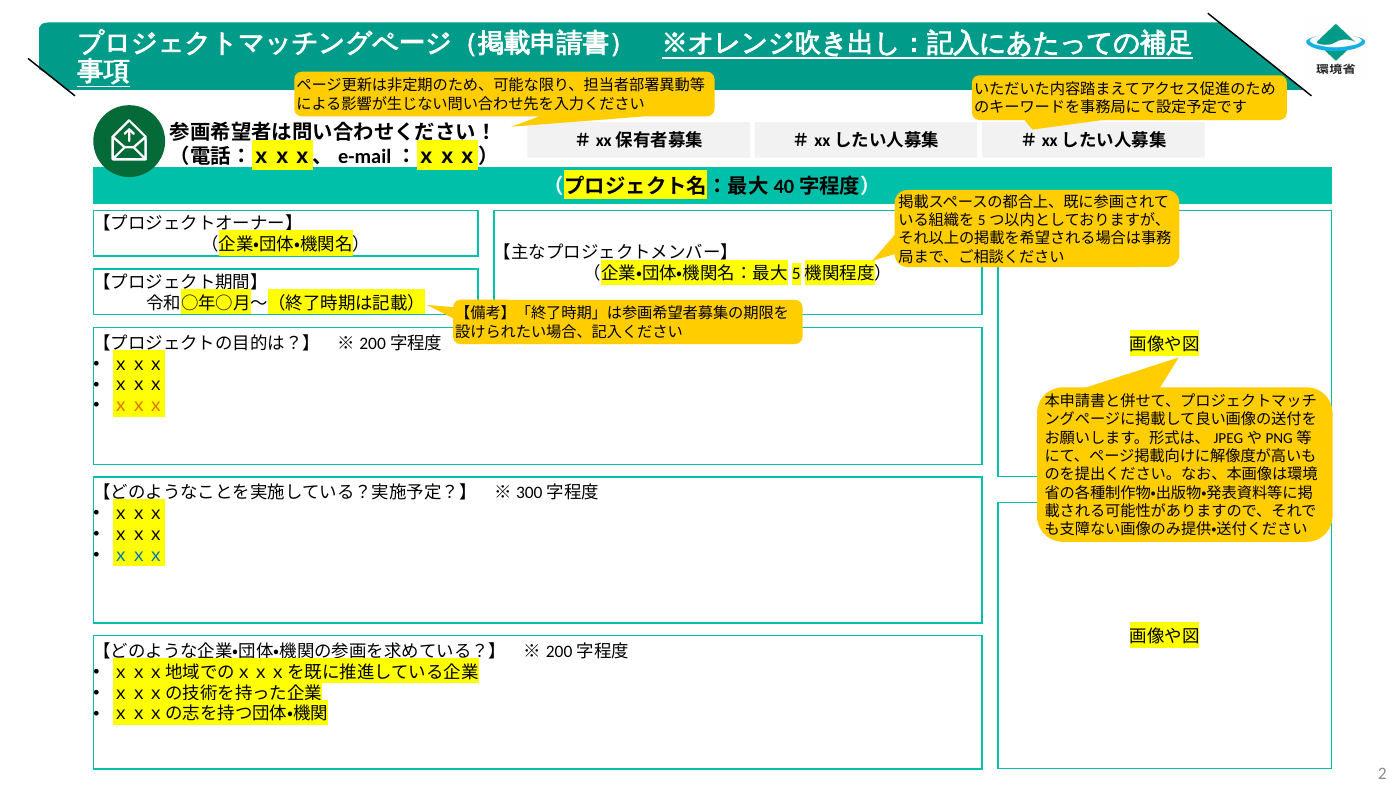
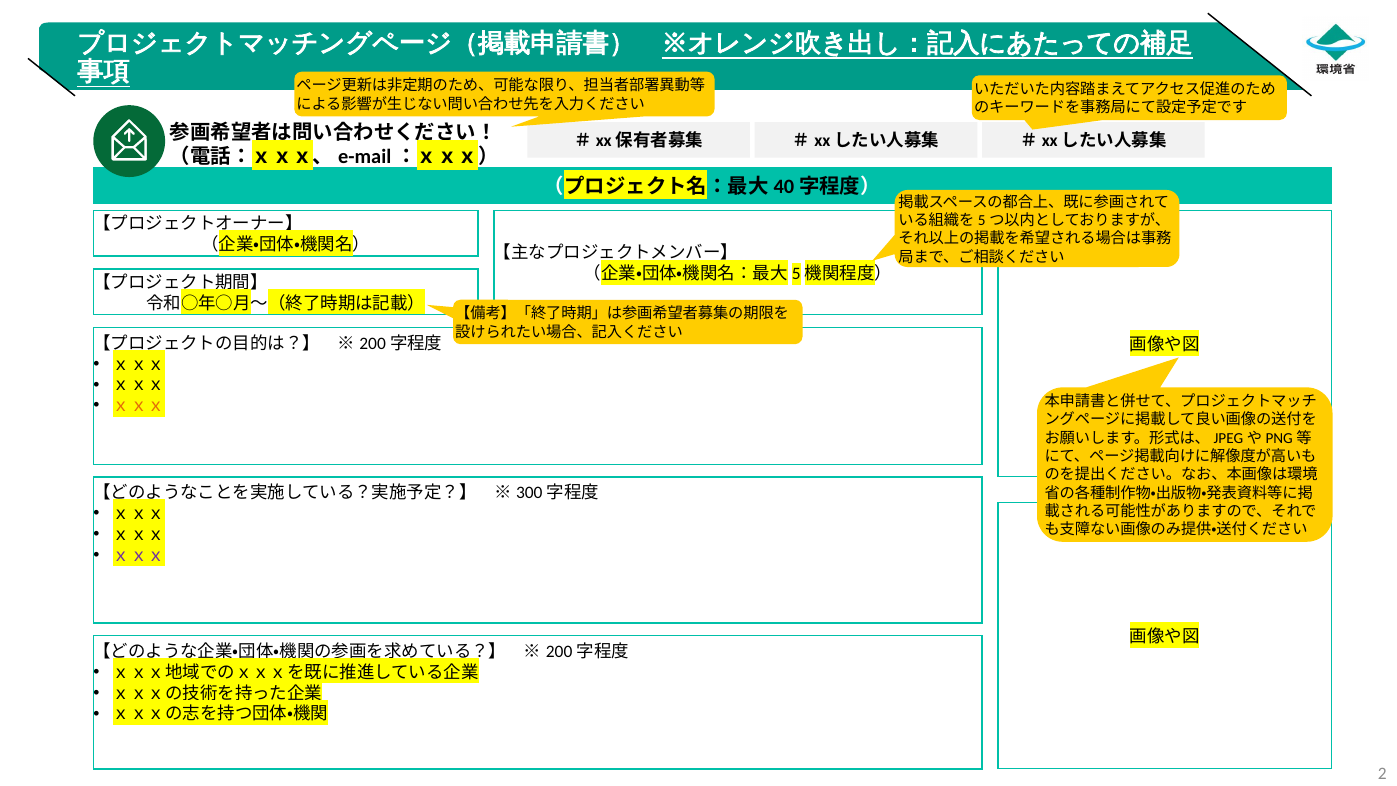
ｘｘｘ colour: blue -> purple (139, 555)
